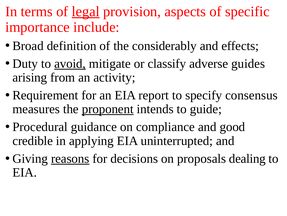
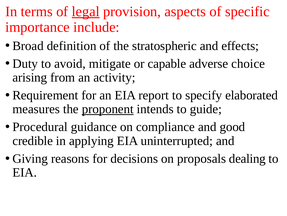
considerably: considerably -> stratospheric (164, 46)
avoid underline: present -> none (70, 63)
classify: classify -> capable (167, 63)
guides: guides -> choice (248, 63)
consensus: consensus -> elaborated (252, 95)
reasons underline: present -> none (70, 158)
